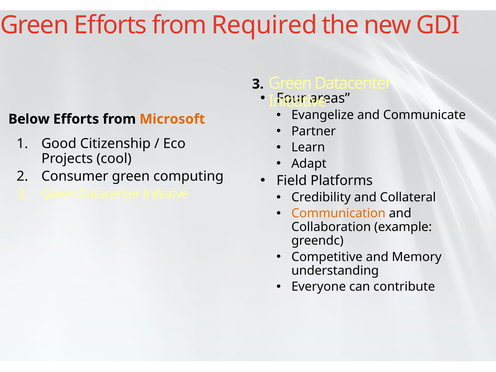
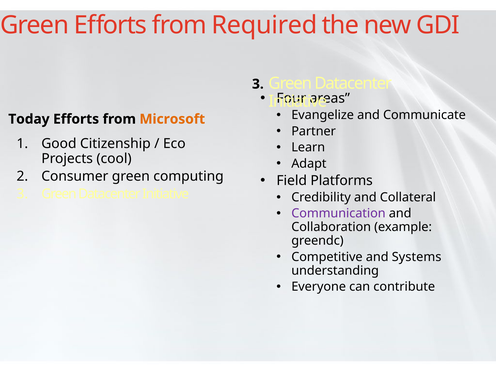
Below: Below -> Today (29, 119)
Communication colour: orange -> purple (338, 213)
Memory: Memory -> Systems (417, 257)
